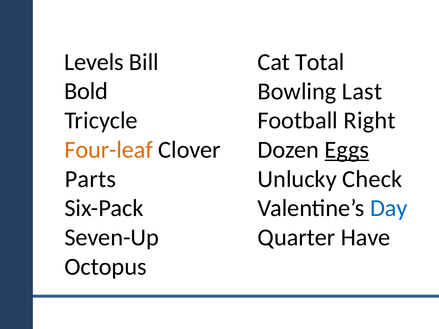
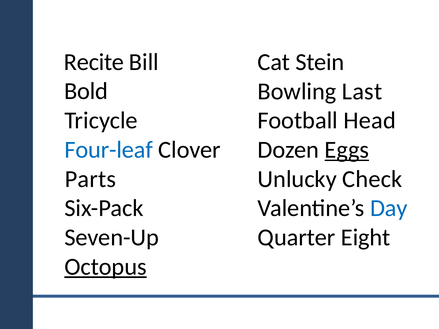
Levels: Levels -> Recite (94, 62)
Total: Total -> Stein (320, 62)
Right: Right -> Head (370, 121)
Four-leaf colour: orange -> blue (109, 150)
Have: Have -> Eight (366, 238)
Octopus underline: none -> present (106, 267)
